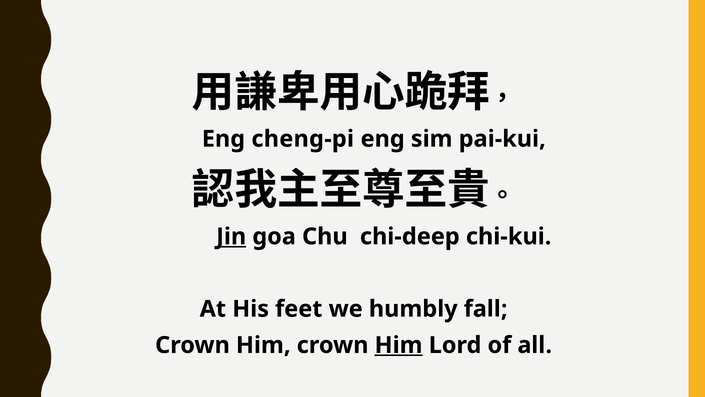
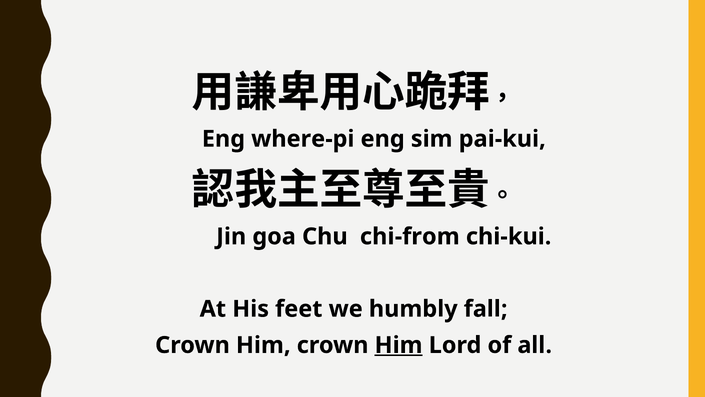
cheng-pi: cheng-pi -> where-pi (303, 139)
Jin underline: present -> none (231, 236)
chi-deep: chi-deep -> chi-from (410, 236)
